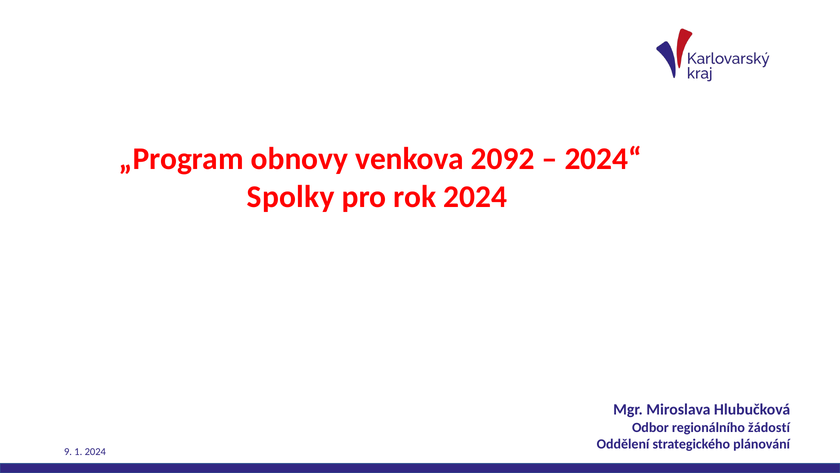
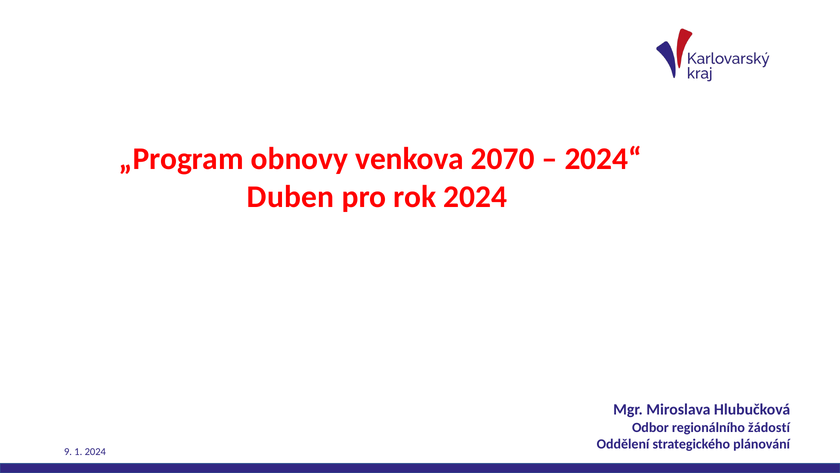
2092: 2092 -> 2070 (503, 159)
Spolky: Spolky -> Duben (291, 197)
